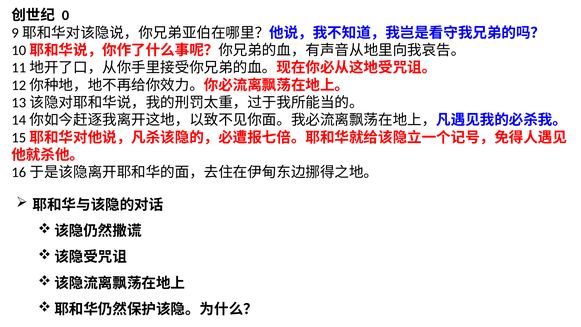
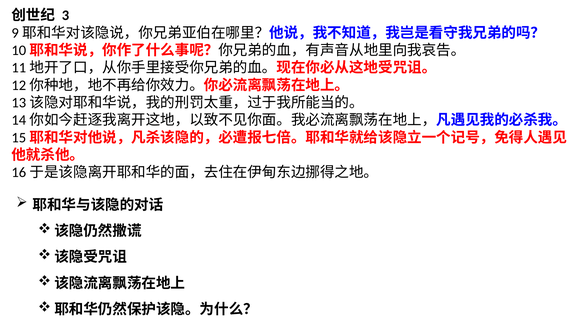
0: 0 -> 3 (65, 15)
